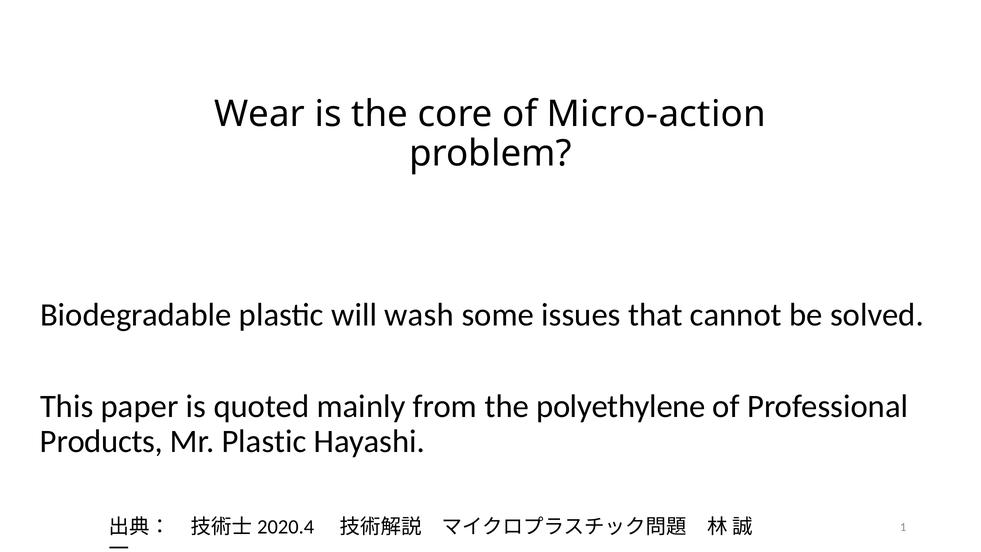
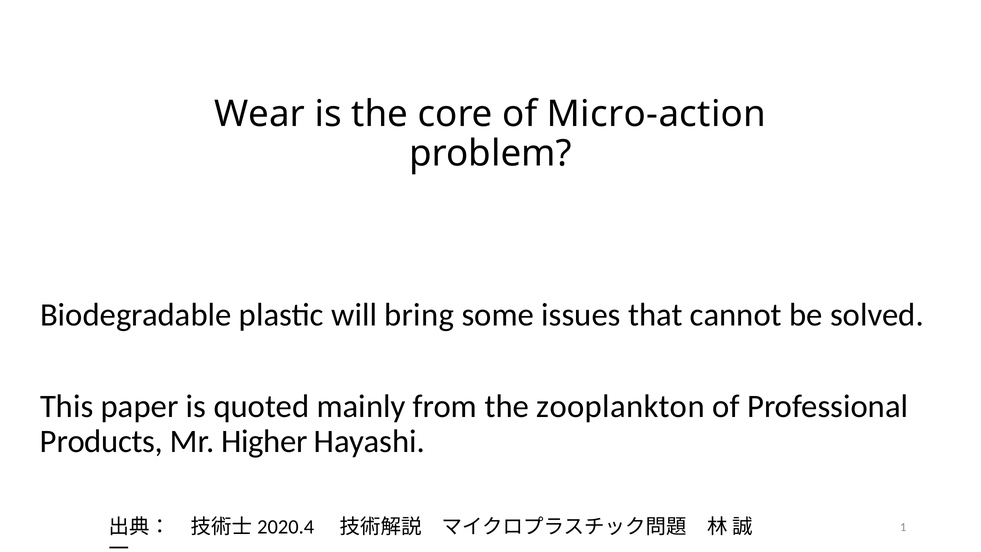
wash: wash -> bring (419, 315)
polyethylene: polyethylene -> zooplankton (621, 406)
Mr Plastic: Plastic -> Higher (264, 442)
